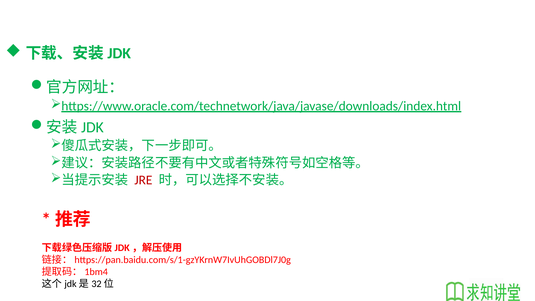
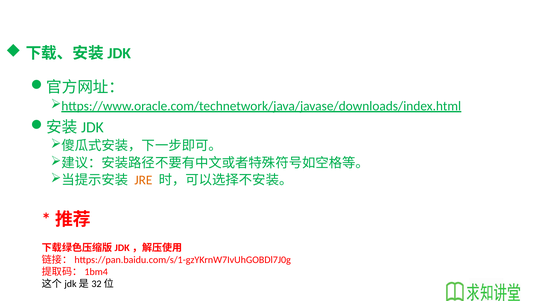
JRE colour: red -> orange (143, 180)
